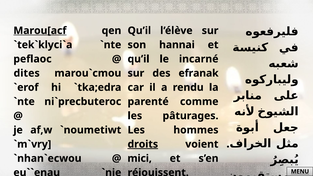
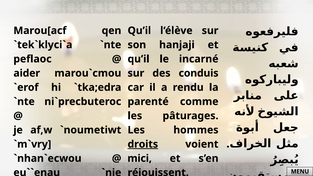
Marou[acf underline: present -> none (40, 31)
hannai: hannai -> hanjaji (177, 45)
dites: dites -> aider (27, 73)
efranak: efranak -> conduis (199, 73)
